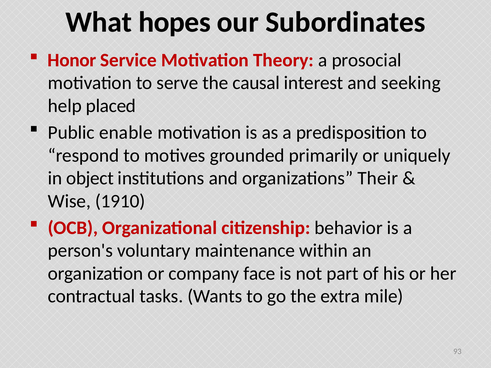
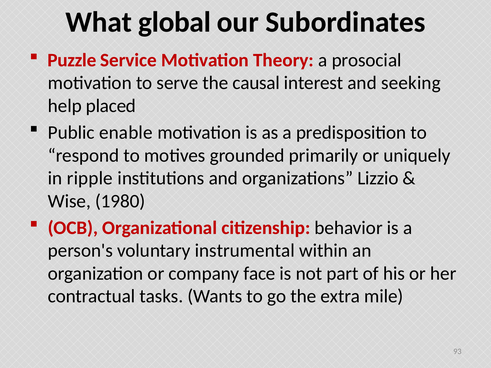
hopes: hopes -> global (175, 22)
Honor: Honor -> Puzzle (72, 60)
object: object -> ripple (90, 178)
Their: Their -> Lizzio (378, 178)
1910: 1910 -> 1980 (120, 201)
maintenance: maintenance -> instrumental (245, 251)
